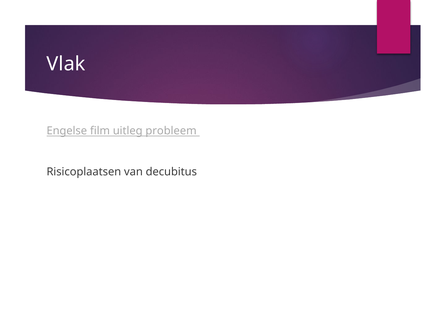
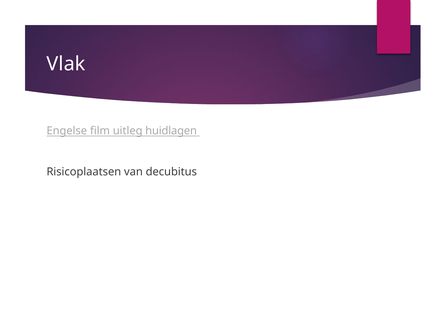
probleem: probleem -> huidlagen (171, 131)
